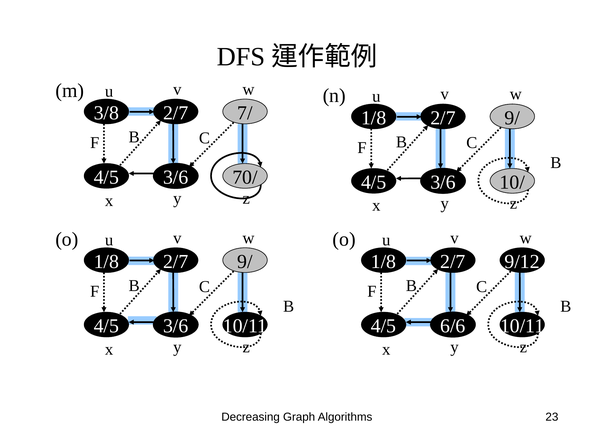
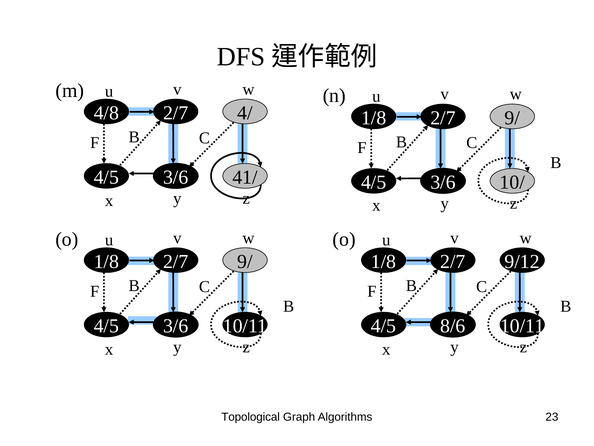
3/8: 3/8 -> 4/8 (106, 113)
7/: 7/ -> 4/ (245, 113)
70/: 70/ -> 41/ (245, 177)
6/6: 6/6 -> 8/6 (453, 326)
Decreasing: Decreasing -> Topological (251, 416)
